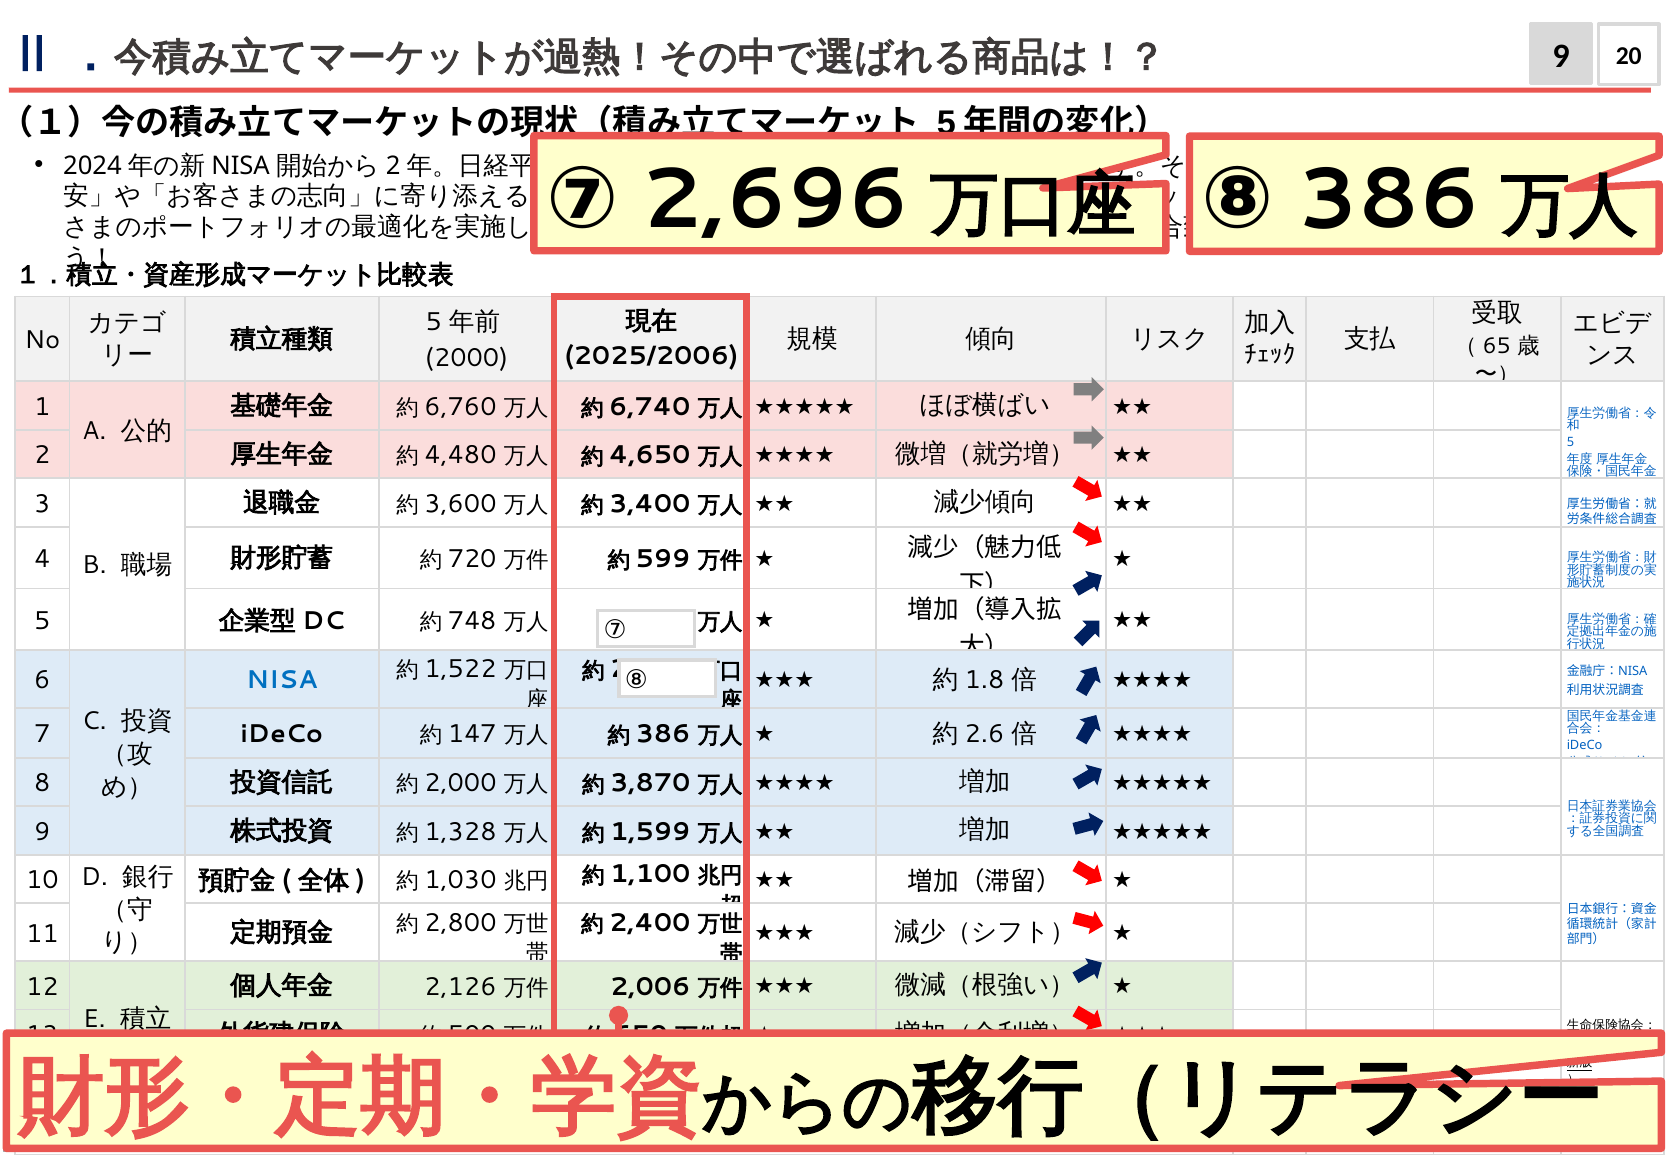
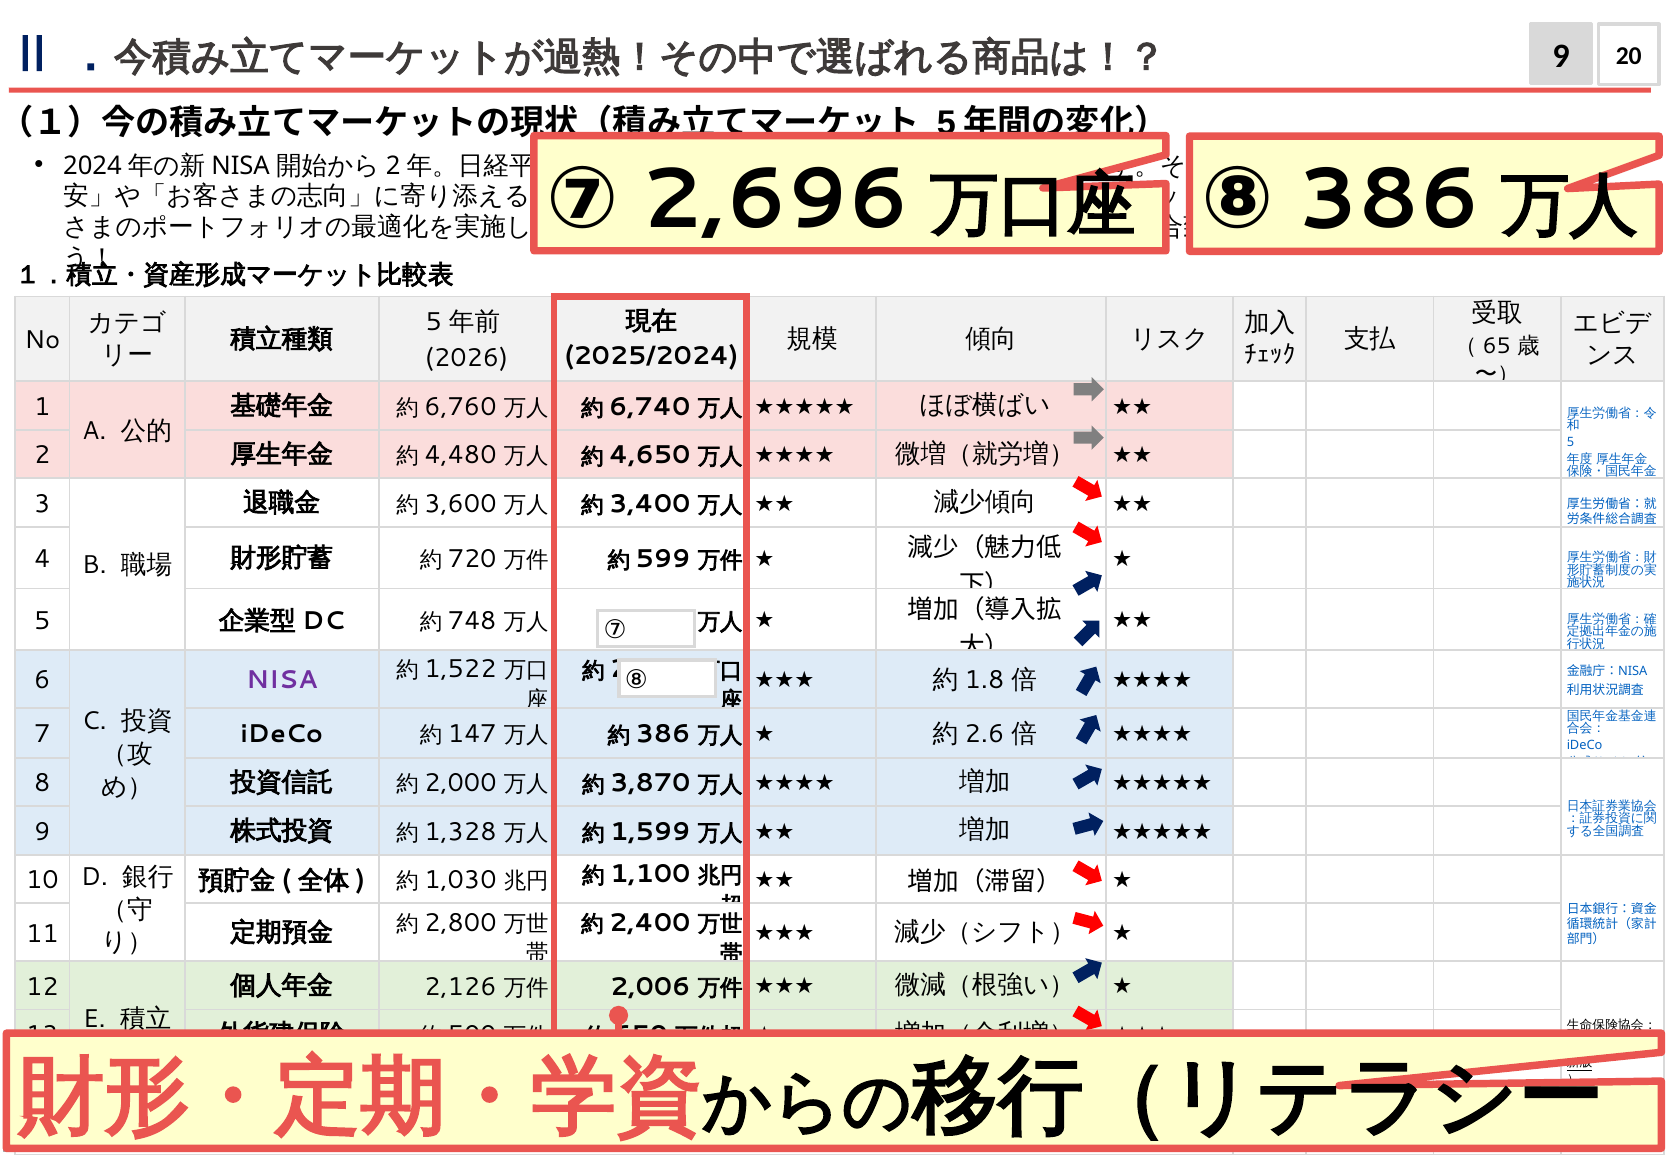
2025/2006: 2025/2006 -> 2025/2024 (651, 356)
2000: 2000 -> 2026 (467, 358)
NISA colour: blue -> purple (282, 680)
